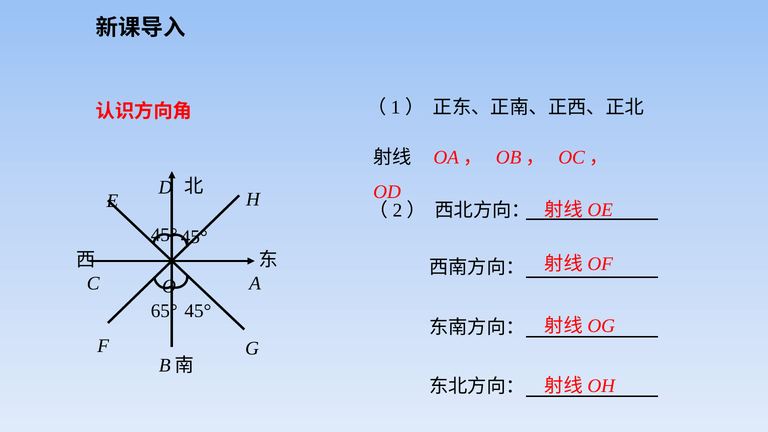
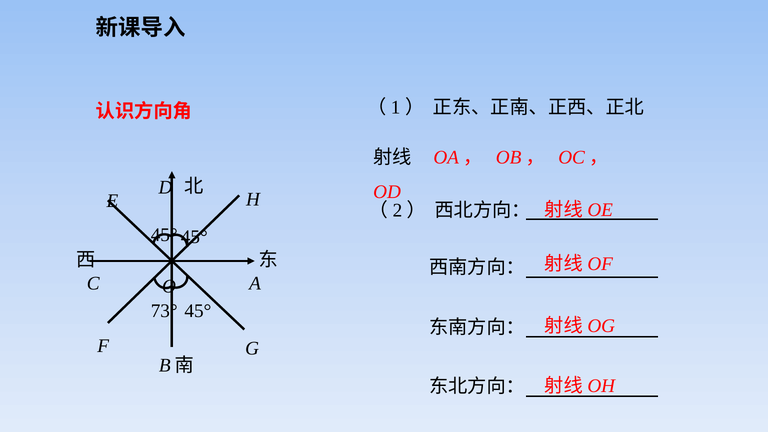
65°: 65° -> 73° (164, 311)
